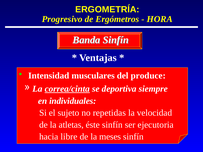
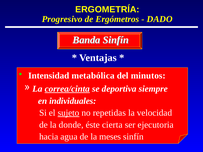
HORA: HORA -> DADO (160, 19)
musculares: musculares -> metabólica (93, 76)
produce: produce -> minutos (148, 76)
sujeto underline: none -> present (69, 113)
atletas: atletas -> donde (71, 125)
éste sinfín: sinfín -> cierta (112, 125)
libre: libre -> agua (69, 137)
